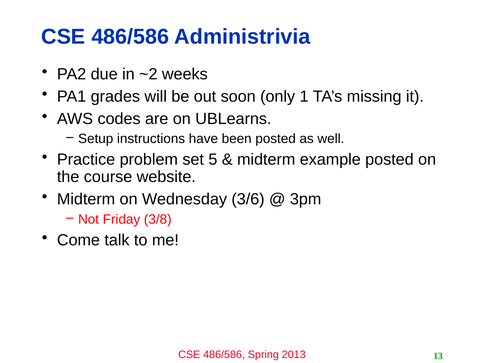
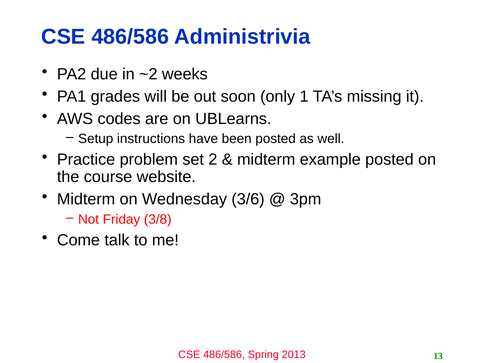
5: 5 -> 2 (213, 160)
